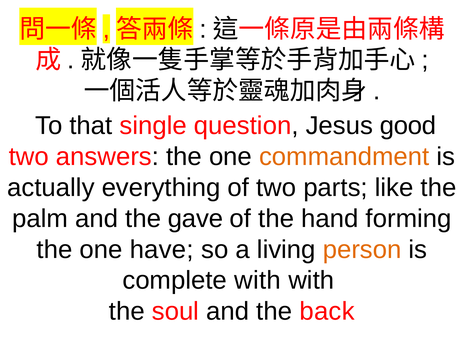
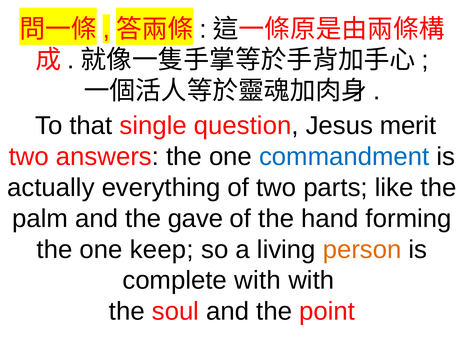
good: good -> merit (408, 126)
commandment colour: orange -> blue (344, 157)
have: have -> keep (162, 250)
back: back -> point (327, 311)
